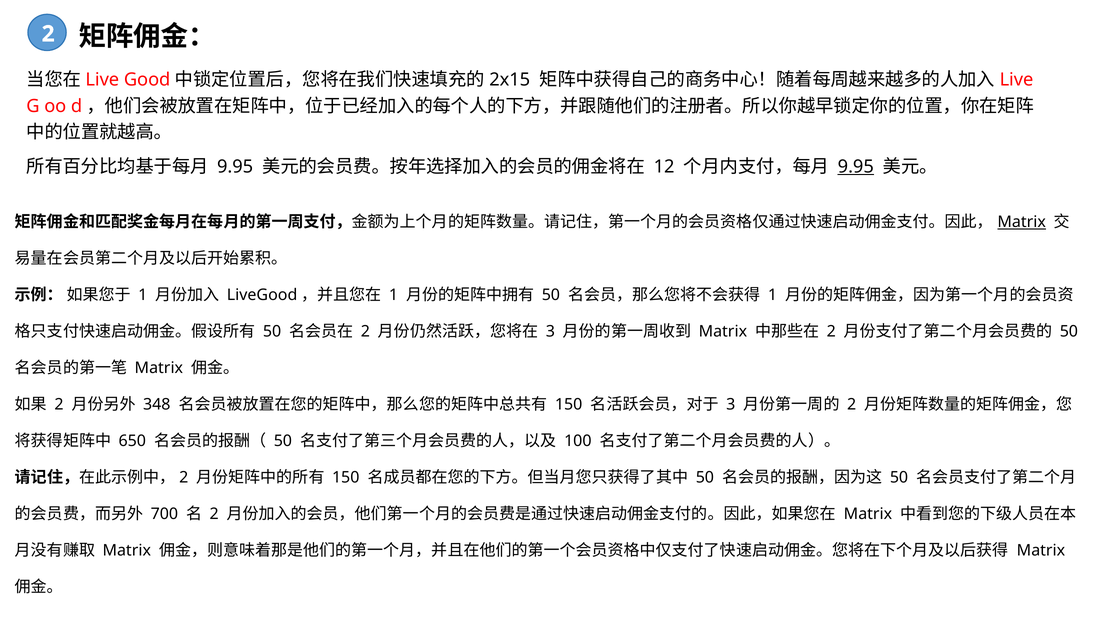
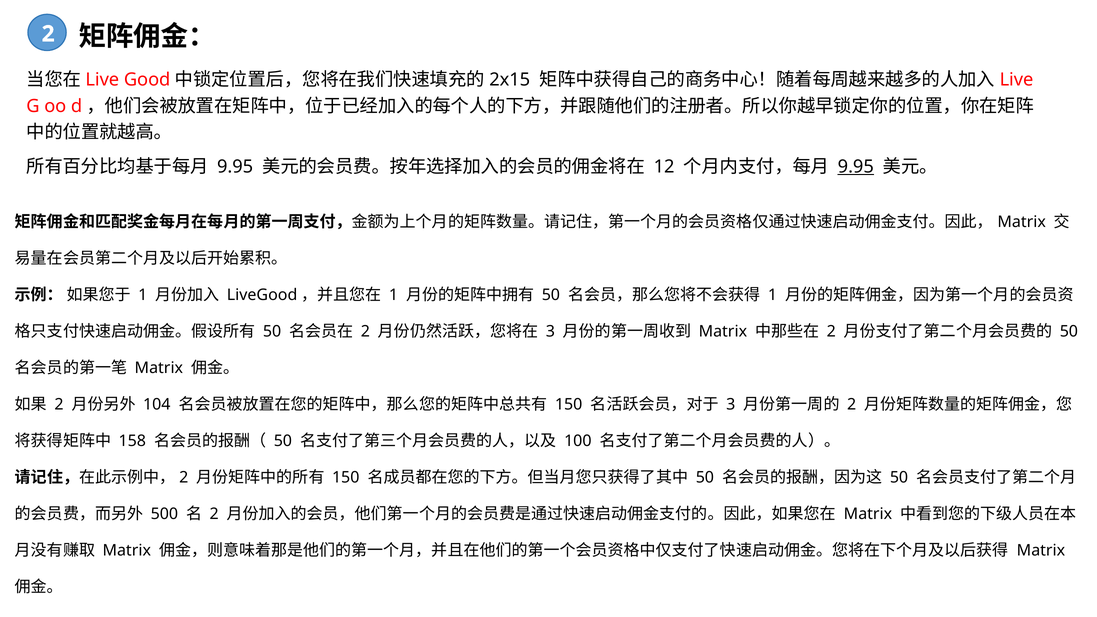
Matrix underline: present -> none (1022, 222)
348: 348 -> 104 (157, 405)
650: 650 -> 158 (132, 441)
700: 700 -> 500 (164, 514)
